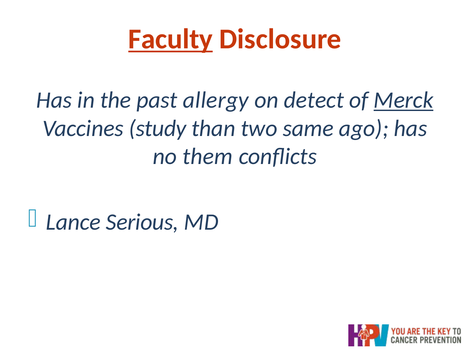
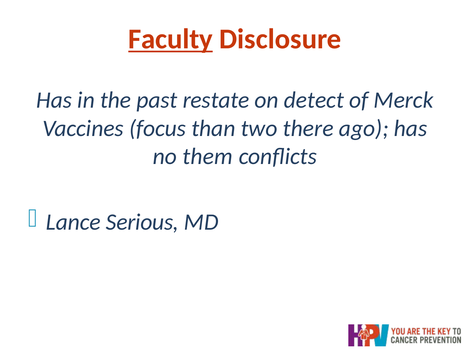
allergy: allergy -> restate (216, 100)
Merck underline: present -> none (404, 100)
study: study -> focus (158, 129)
same: same -> there (308, 129)
